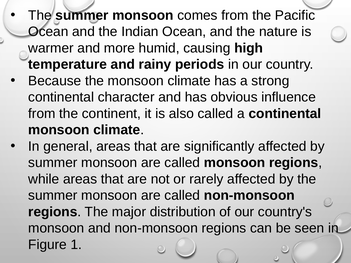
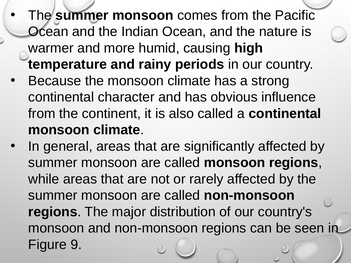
1: 1 -> 9 (76, 245)
